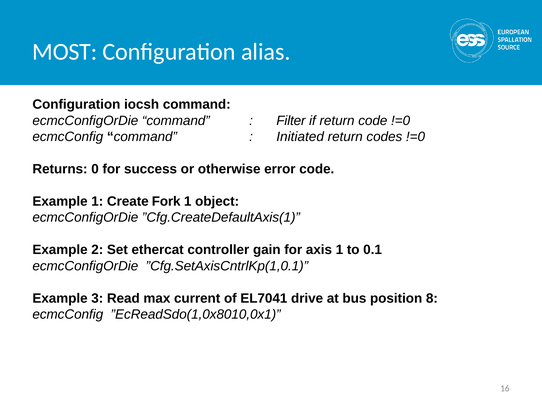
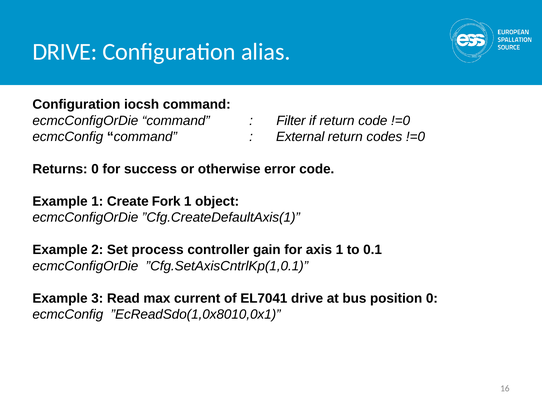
MOST: MOST -> DRIVE (65, 52)
Initiated: Initiated -> External (300, 137)
ethercat: ethercat -> process (158, 249)
position 8: 8 -> 0 (432, 298)
